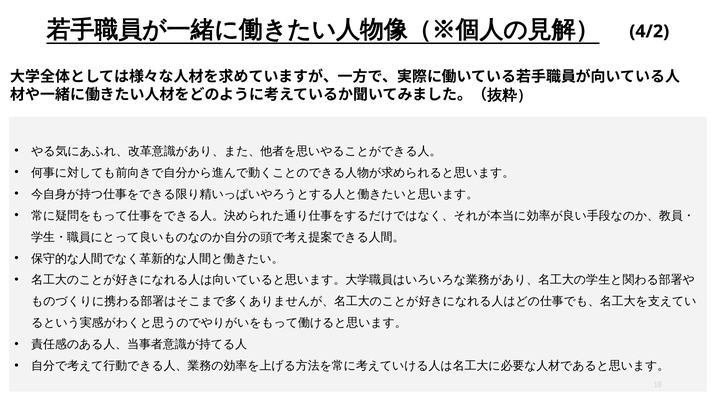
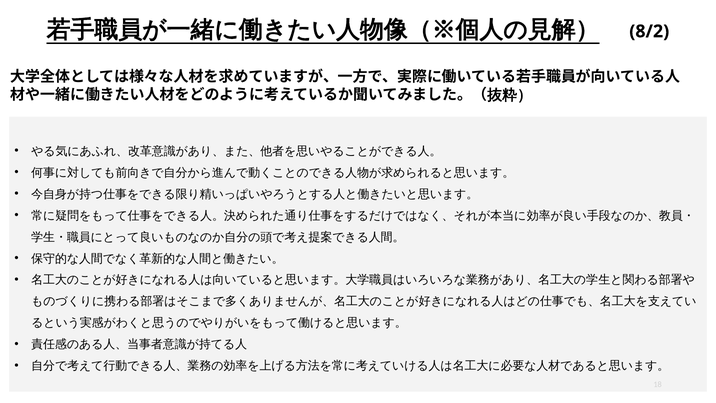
4/2: 4/2 -> 8/2 (649, 31)
